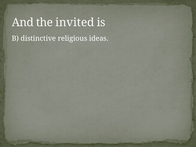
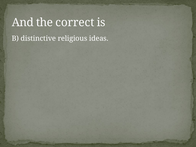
invited: invited -> correct (75, 22)
